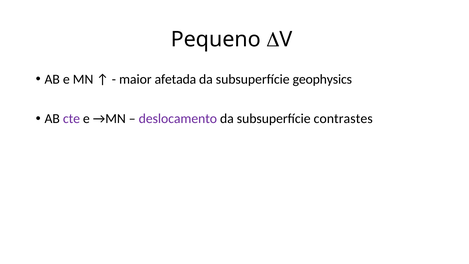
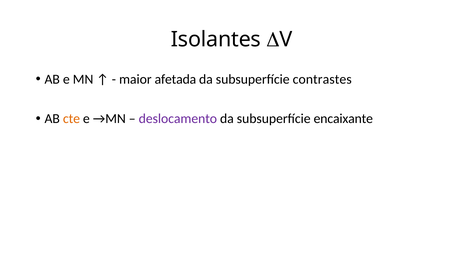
Pequeno: Pequeno -> Isolantes (216, 39)
geophysics: geophysics -> contrastes (322, 79)
cte colour: purple -> orange (71, 119)
contrastes: contrastes -> encaixante (343, 119)
